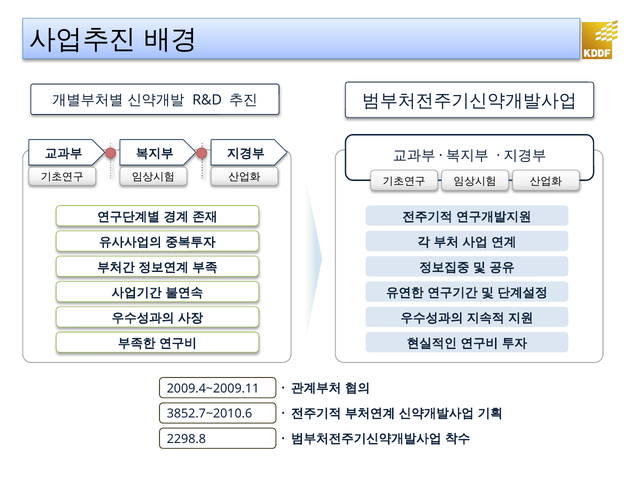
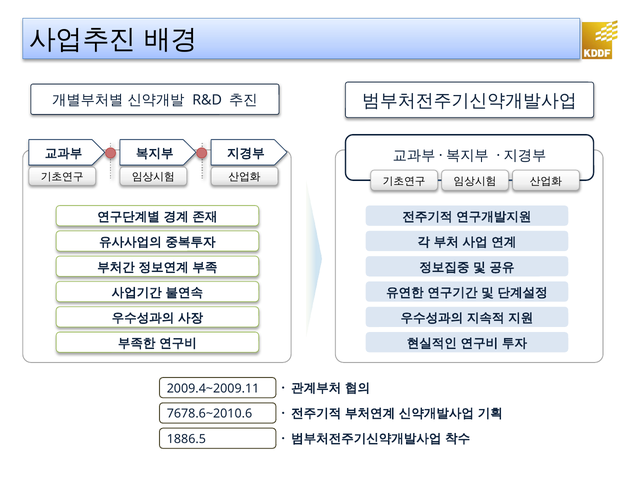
3852.7~2010.6: 3852.7~2010.6 -> 7678.6~2010.6 (209, 414)
2298.8: 2298.8 -> 1886.5 (186, 439)
